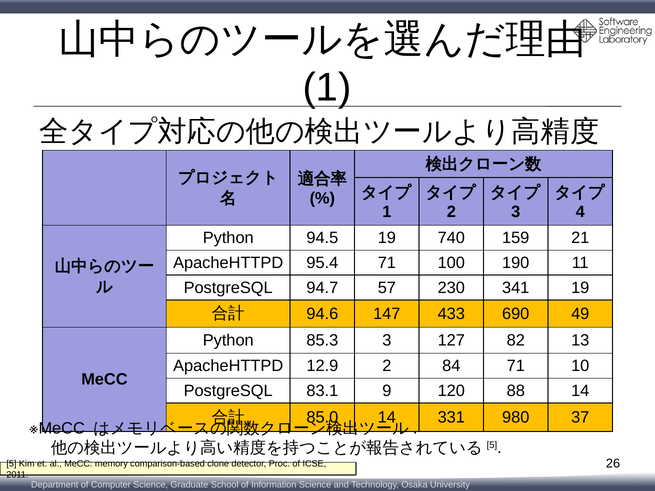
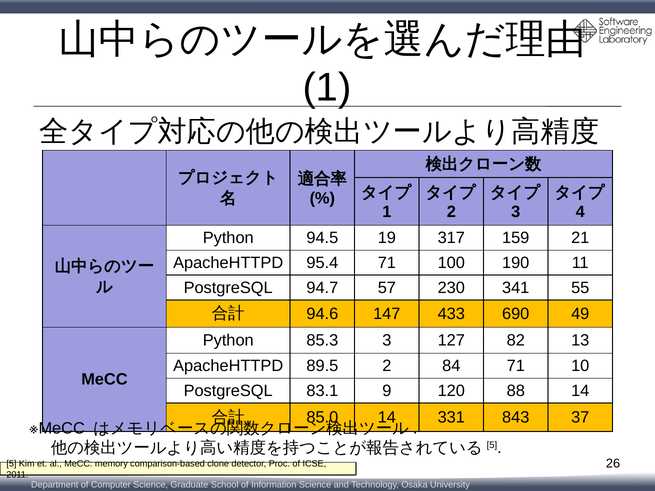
740: 740 -> 317 (451, 238)
341 19: 19 -> 55 (580, 288)
12.9: 12.9 -> 89.5 (322, 366)
980: 980 -> 843 (516, 418)
